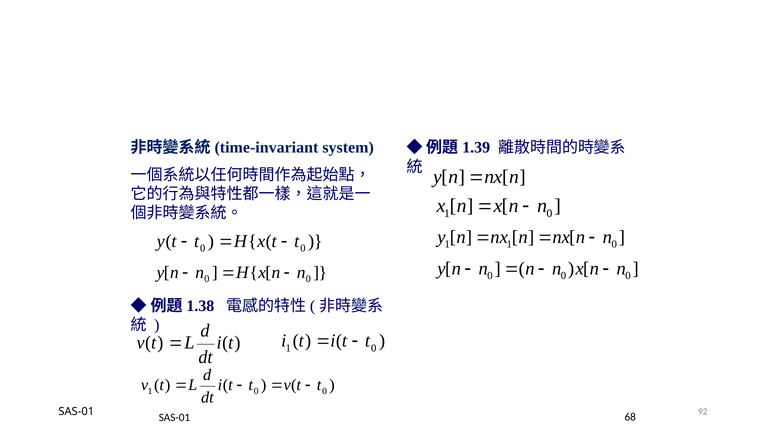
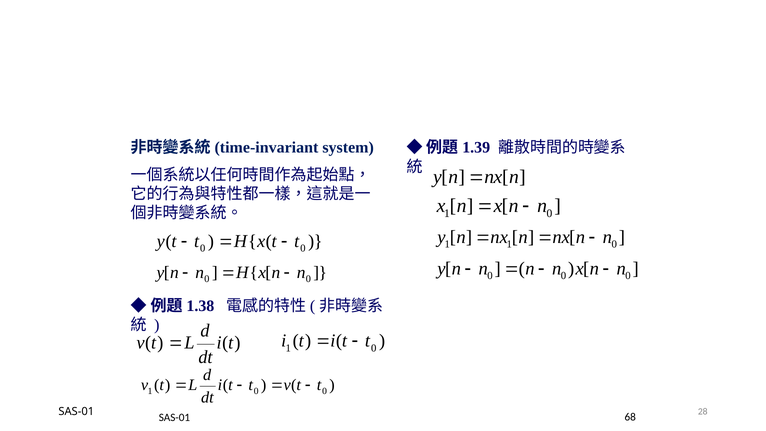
92: 92 -> 28 (703, 411)
